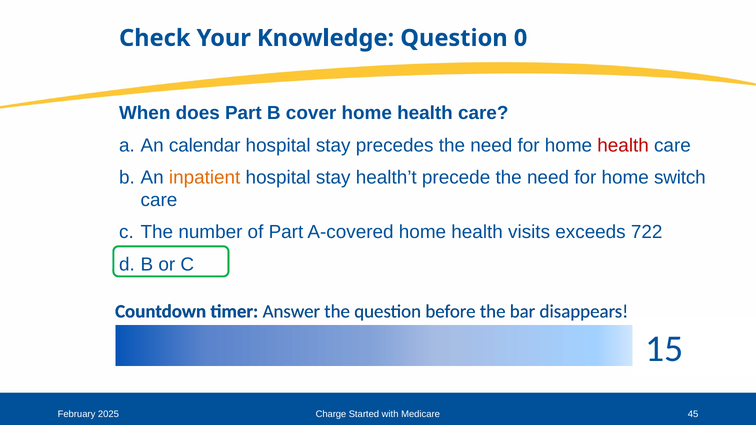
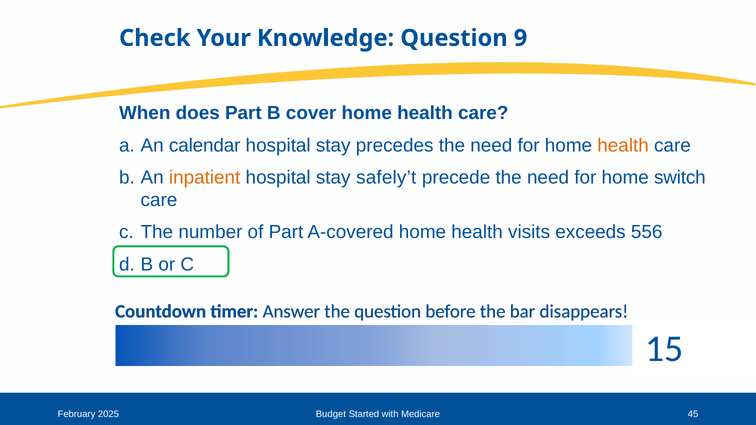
0: 0 -> 9 (521, 38)
health colour: red -> orange (623, 145)
health’t: health’t -> safely’t (386, 178)
722: 722 -> 556 (647, 232)
Charge: Charge -> Budget (331, 415)
